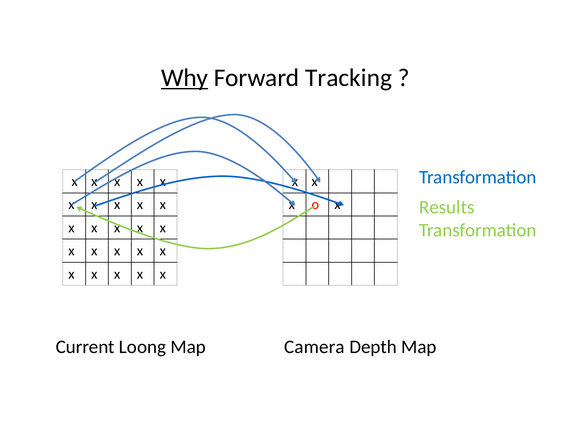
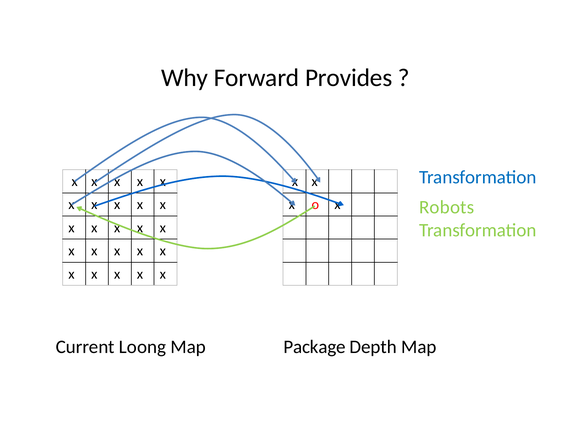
Why underline: present -> none (185, 78)
Tracking: Tracking -> Provides (349, 78)
Results: Results -> Robots (447, 207)
Camera: Camera -> Package (315, 347)
